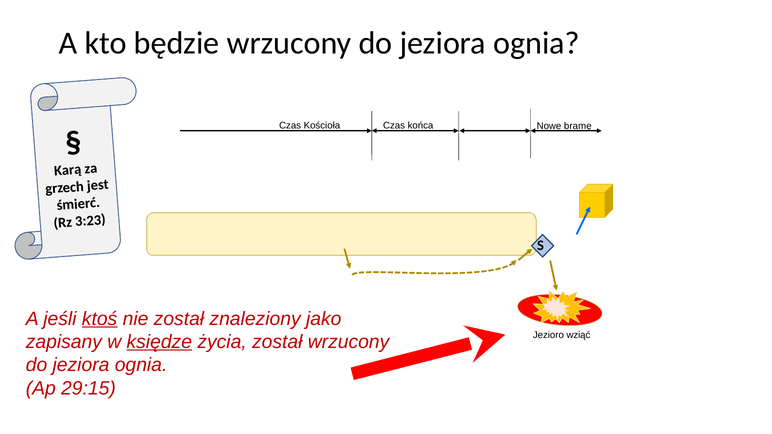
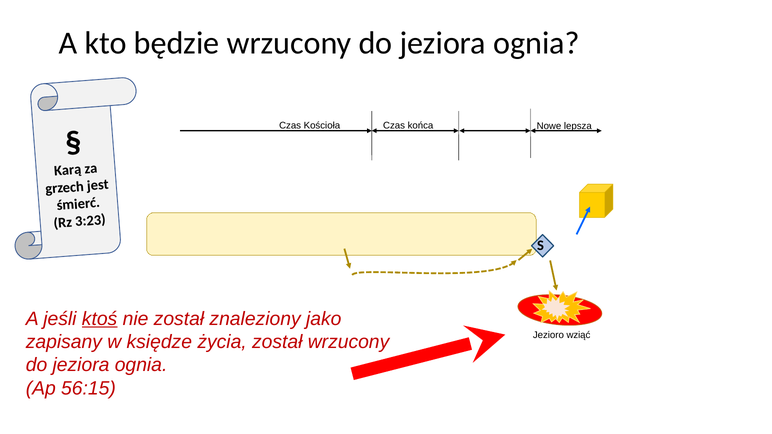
bramę: bramę -> lepsza (578, 126)
księdze underline: present -> none (159, 342)
29:15: 29:15 -> 56:15 (88, 388)
